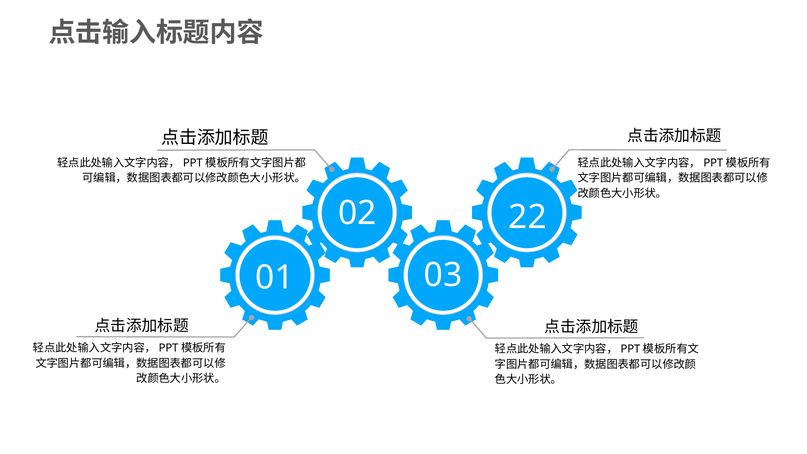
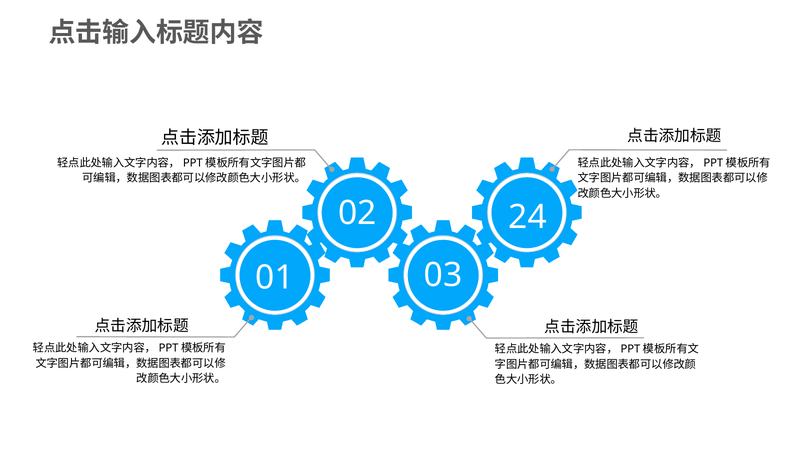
22: 22 -> 24 (528, 217)
